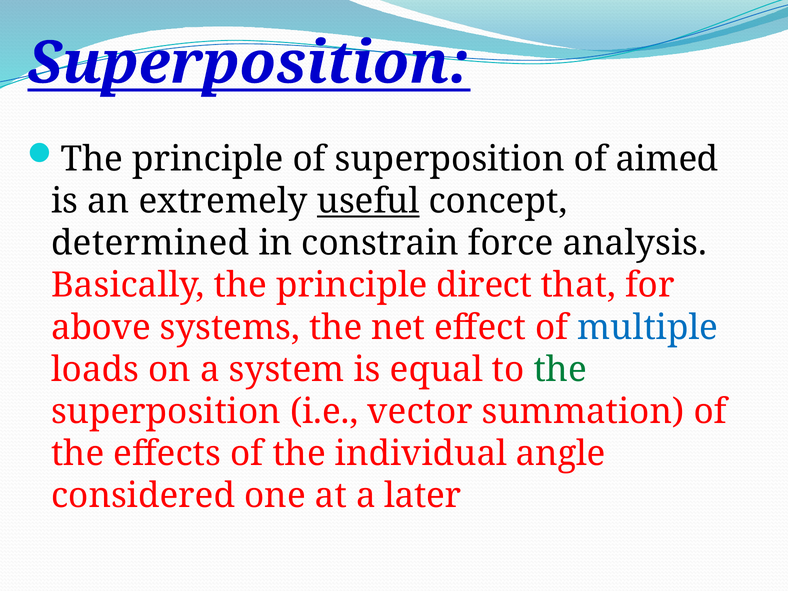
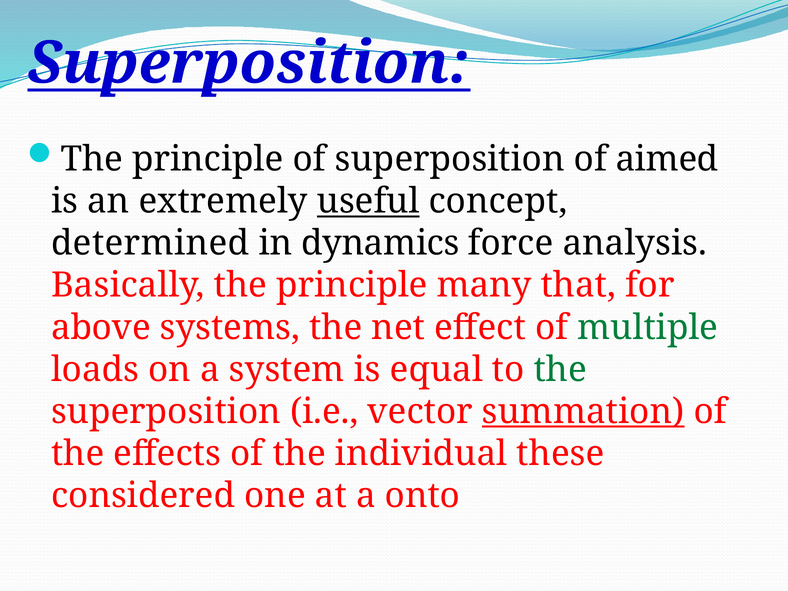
constrain: constrain -> dynamics (380, 243)
direct: direct -> many (484, 285)
multiple colour: blue -> green (648, 327)
summation underline: none -> present (583, 412)
angle: angle -> these (560, 454)
later: later -> onto (423, 496)
